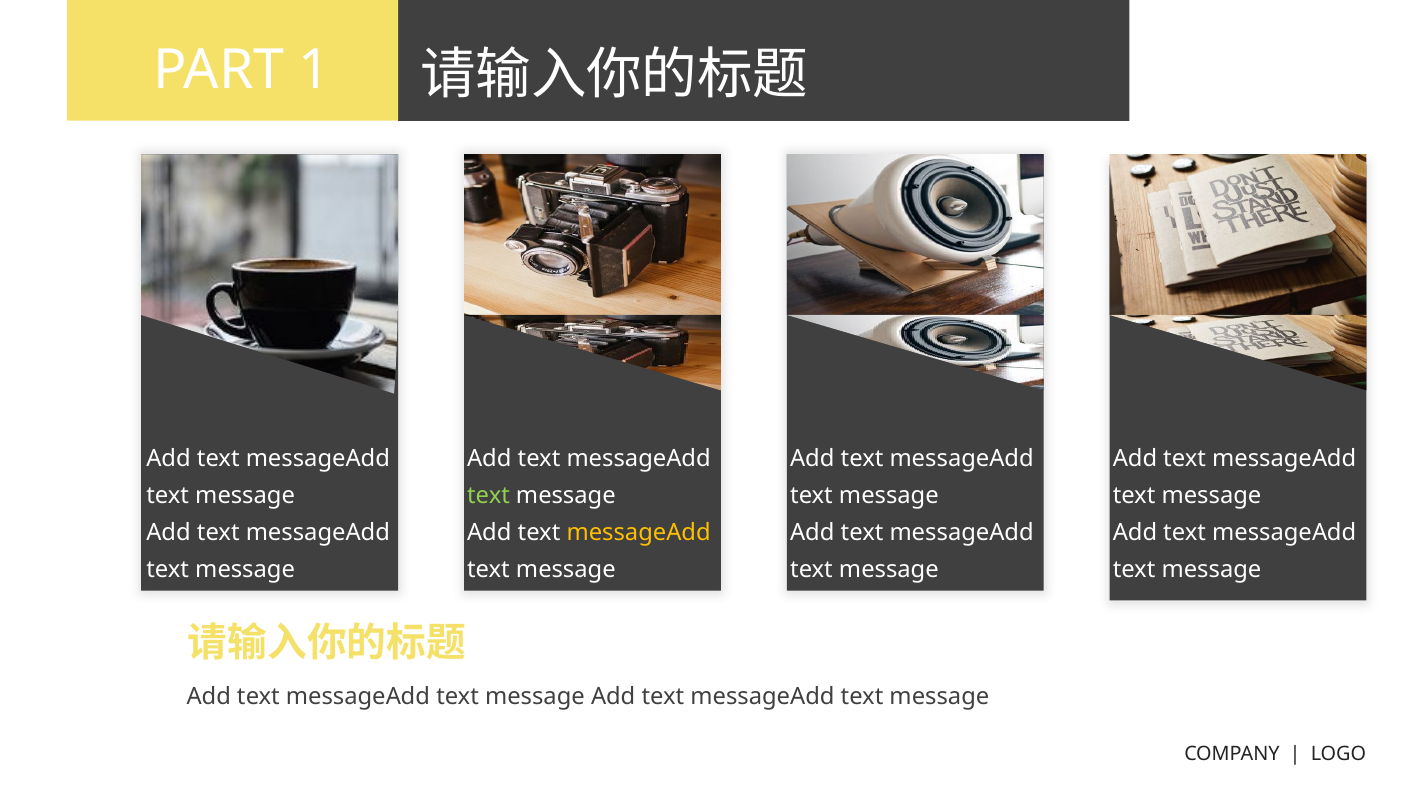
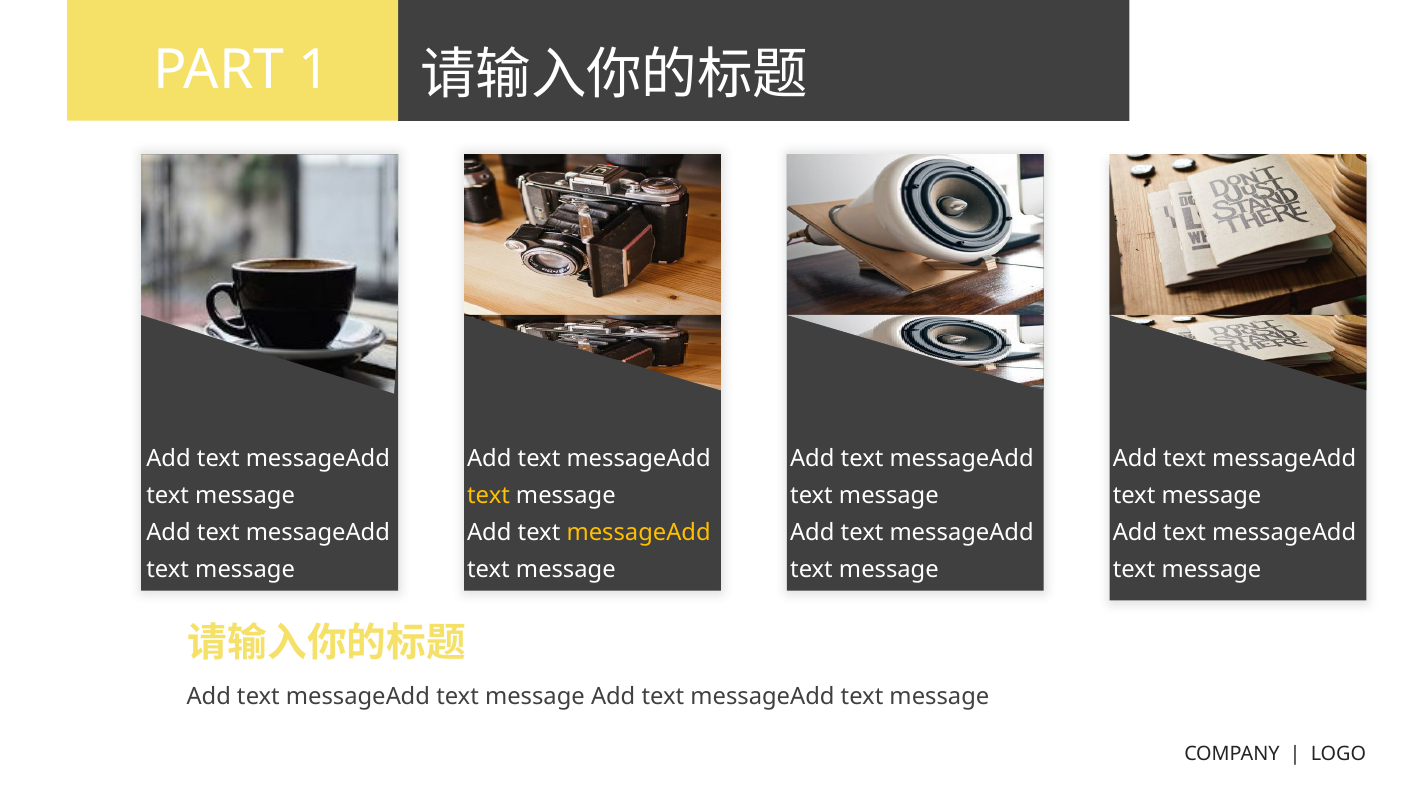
text colour: light green -> yellow (489, 496)
